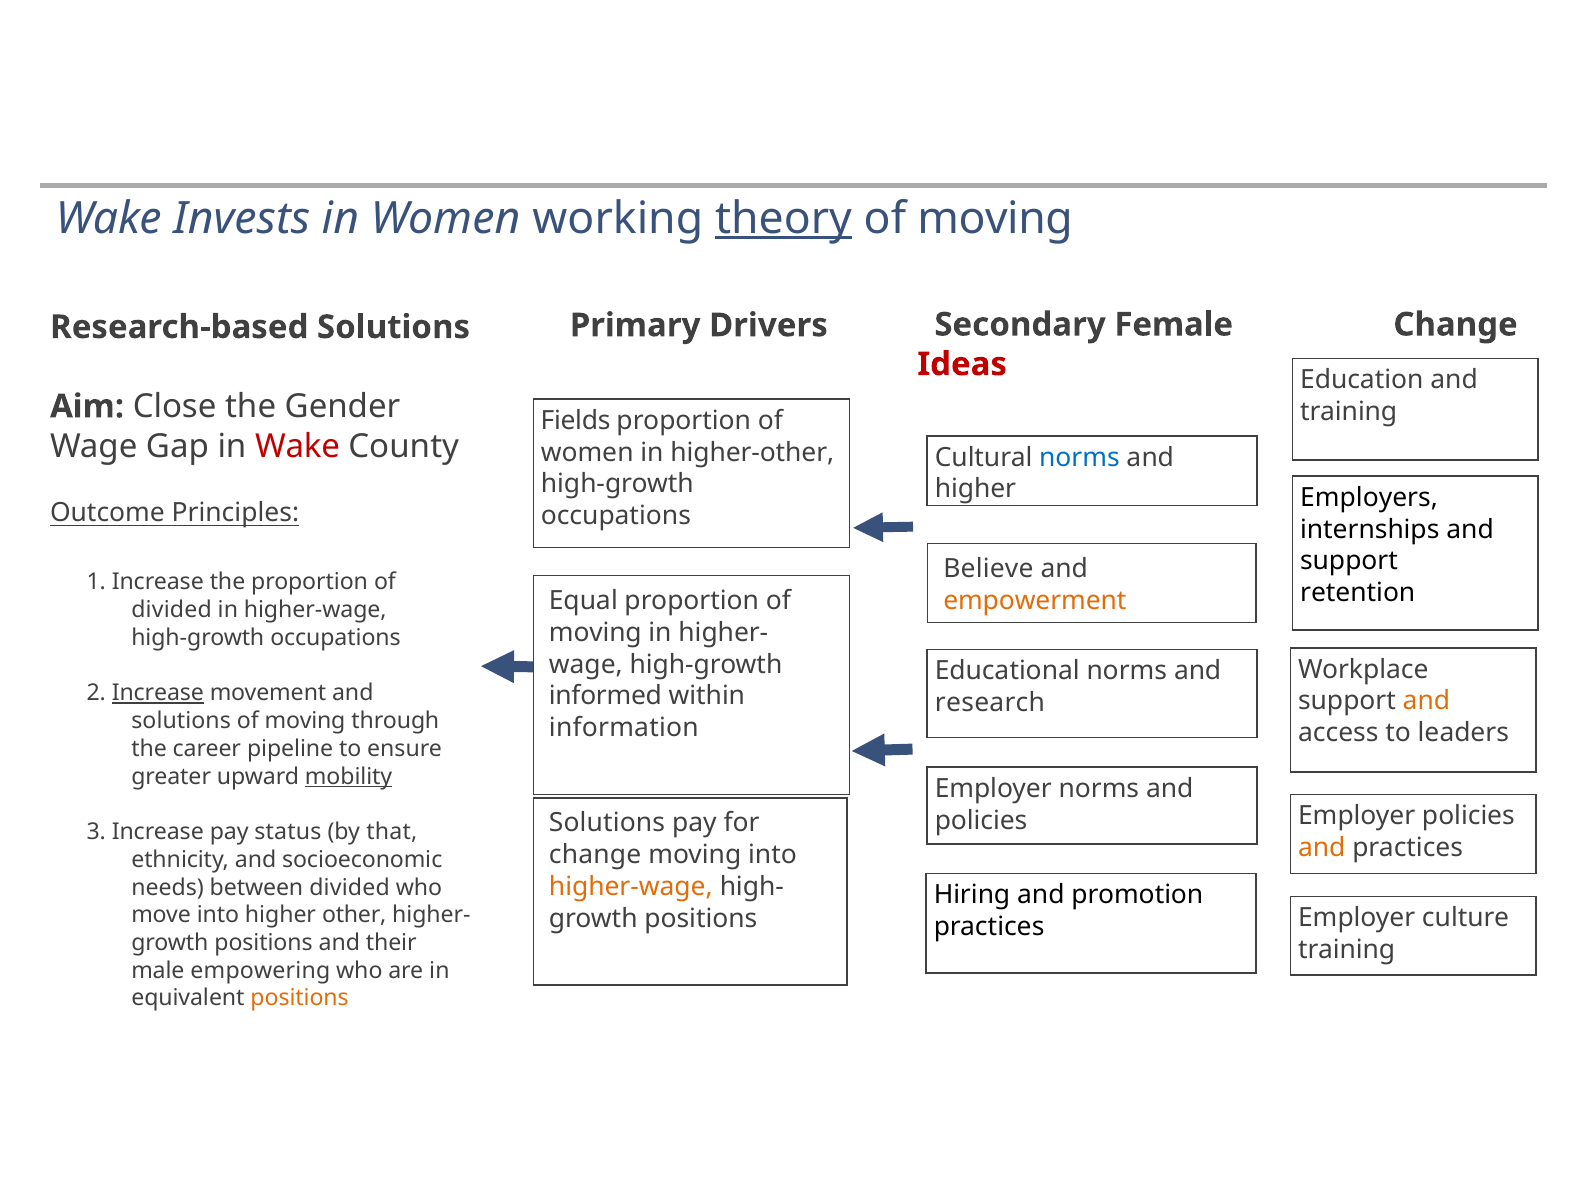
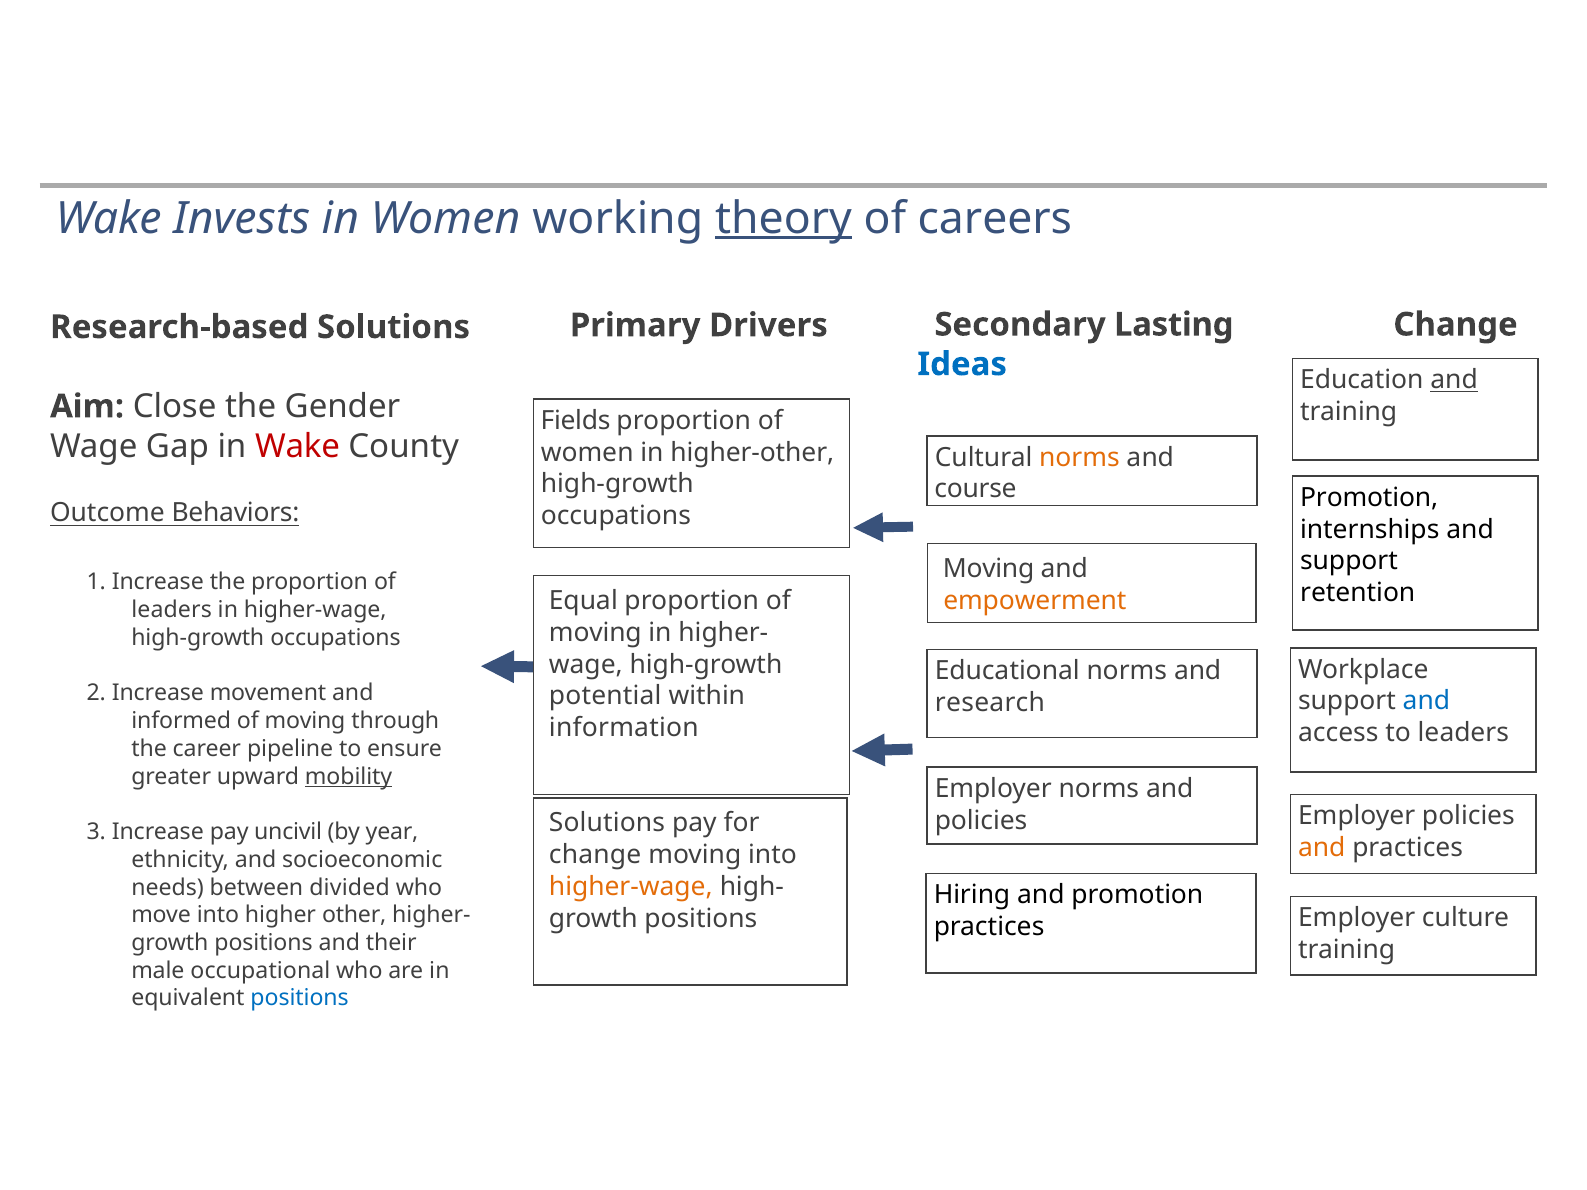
moving: moving -> careers (995, 218)
Female: Female -> Lasting (1174, 325)
Ideas colour: red -> blue (962, 364)
and underline: none -> present (1454, 380)
norms colour: blue -> orange (1079, 458)
higher: higher -> course (976, 489)
Employers: Employers -> Promotion (1369, 498)
Principles: Principles -> Behaviors (235, 513)
Believe: Believe -> Moving (989, 569)
divided: divided -> leaders (172, 610)
Increase underline: present -> none (158, 693)
informed: informed -> potential (605, 696)
and colour: orange -> blue (1426, 701)
solutions: solutions -> informed (181, 721)
status: status -> uncivil (288, 832)
that: that -> year (392, 832)
empowering: empowering -> occupational (260, 971)
positions colour: orange -> blue (300, 999)
